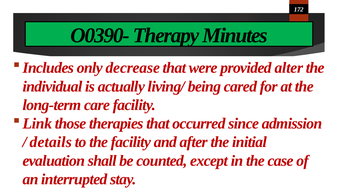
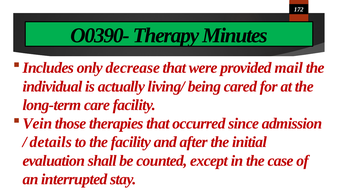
alter: alter -> mail (289, 68)
Link: Link -> Vein (37, 124)
